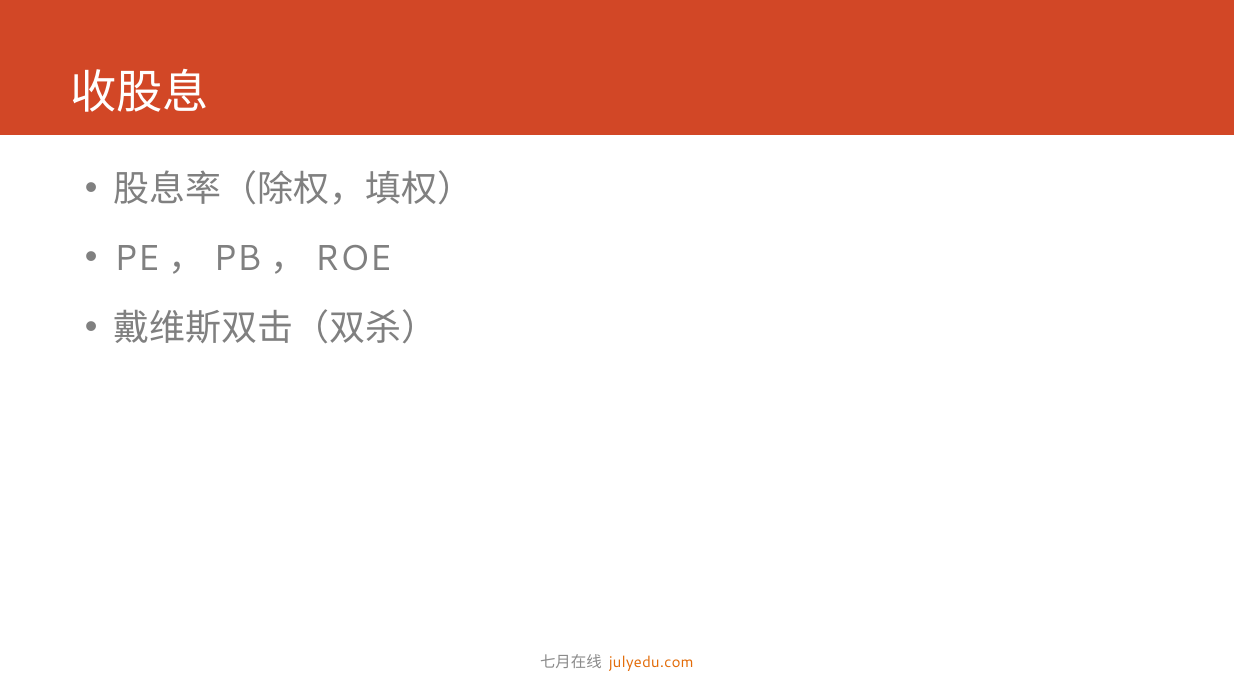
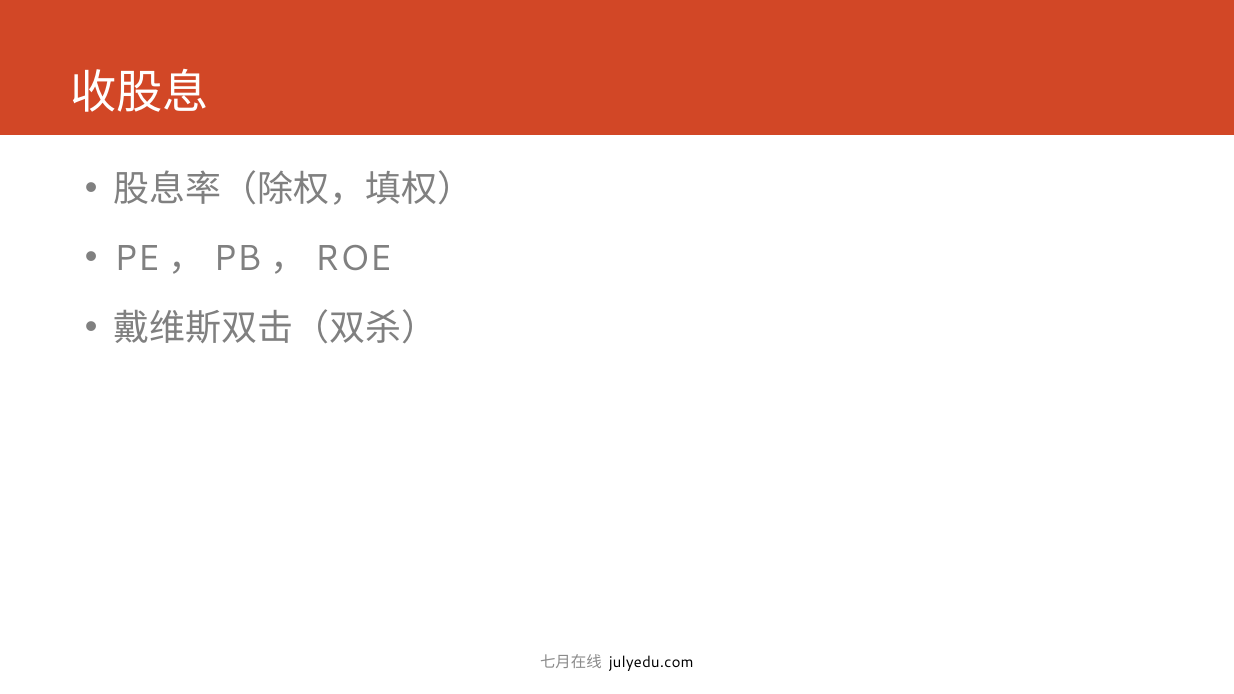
julyedu.com colour: orange -> black (651, 663)
